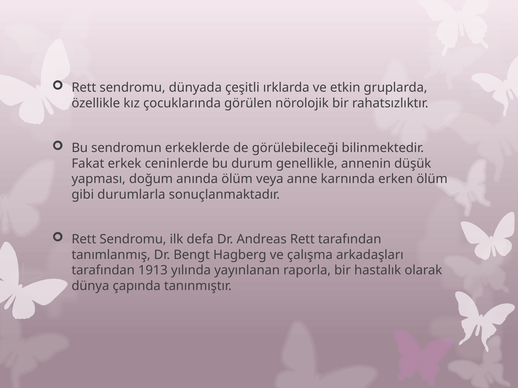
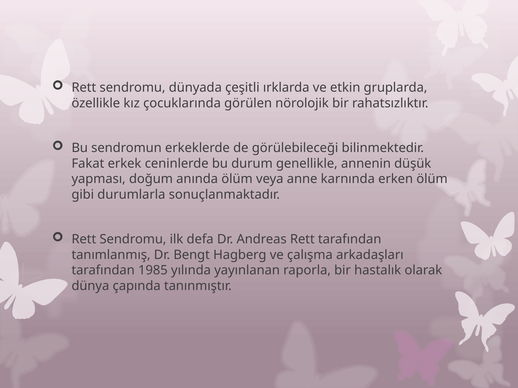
1913: 1913 -> 1985 (153, 271)
